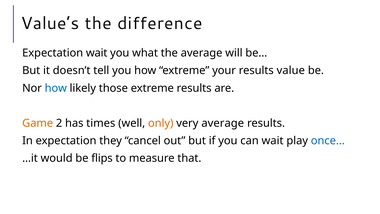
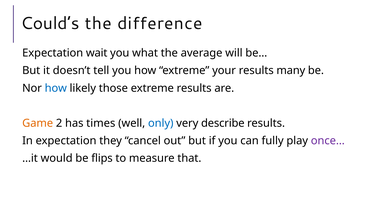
Value’s: Value’s -> Could’s (50, 23)
value: value -> many (291, 70)
only colour: orange -> blue (161, 123)
very average: average -> describe (223, 123)
can wait: wait -> fully (273, 141)
once… colour: blue -> purple (328, 141)
